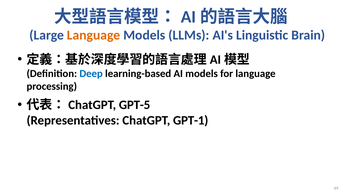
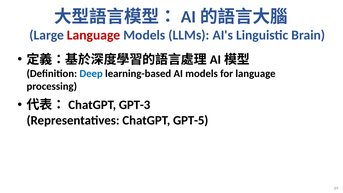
Language colour: orange -> red (94, 35)
GPT-5: GPT-5 -> GPT-3 (135, 105)
GPT-1: GPT-1 -> GPT-5 (191, 120)
